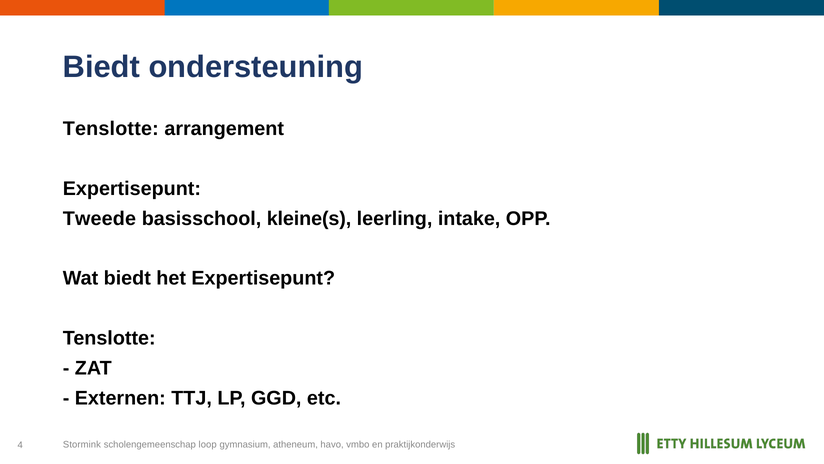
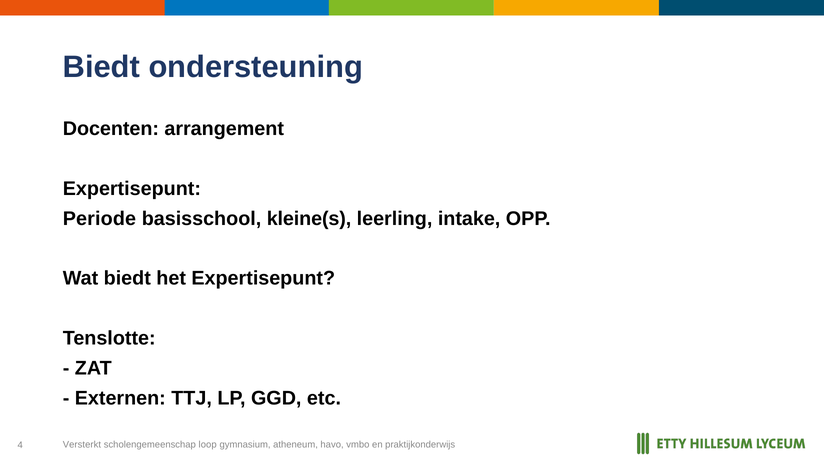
Tenslotte: Tenslotte -> Docenten (111, 129)
Tweede: Tweede -> Periode (99, 218)
Stormink: Stormink -> Versterkt (82, 444)
